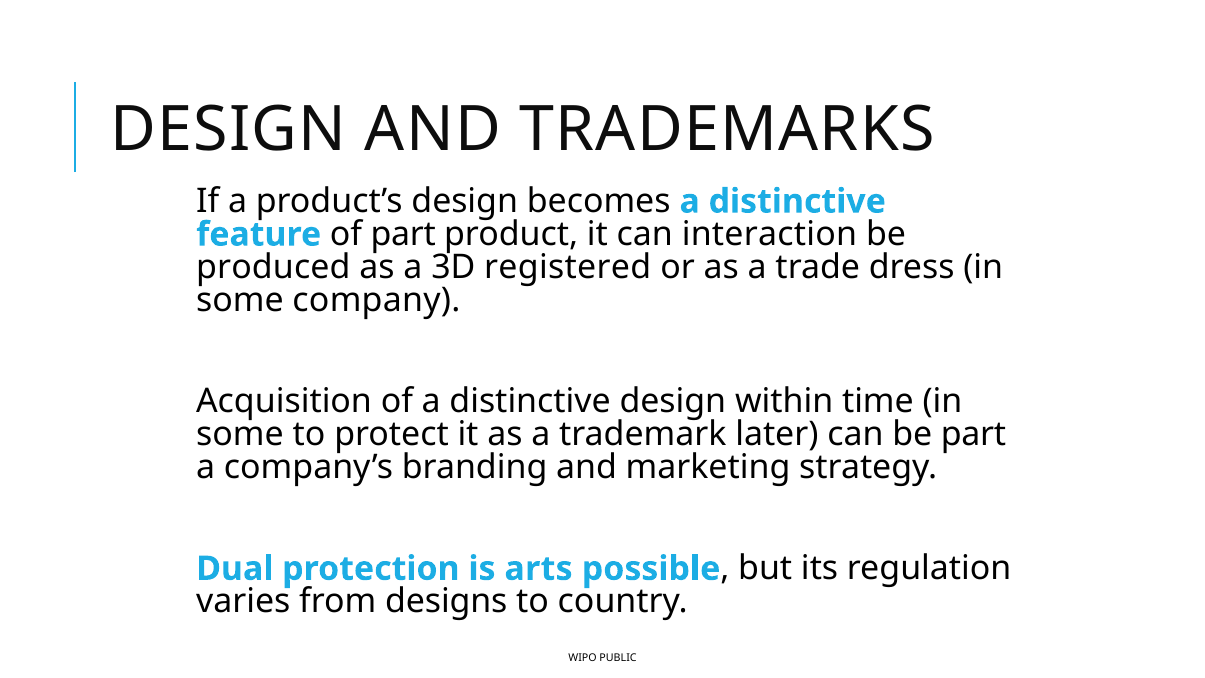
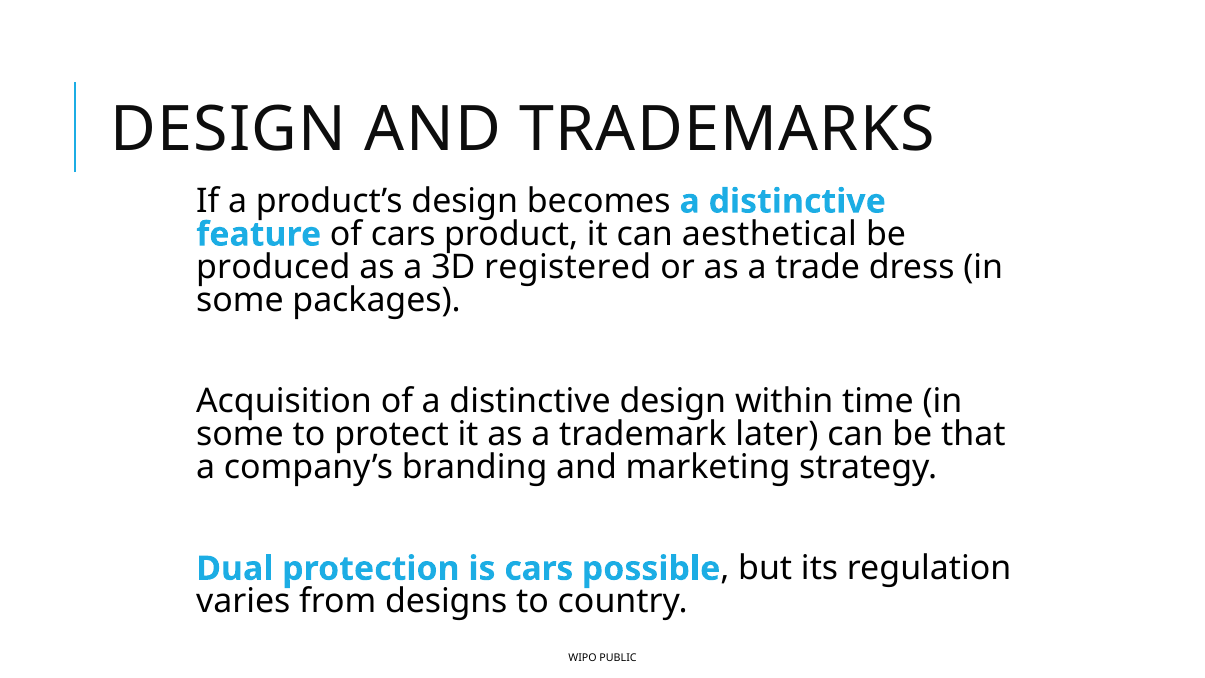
of part: part -> cars (403, 234)
interaction: interaction -> aesthetical (769, 234)
company: company -> packages (377, 300)
be part: part -> that (973, 434)
is arts: arts -> cars (539, 569)
